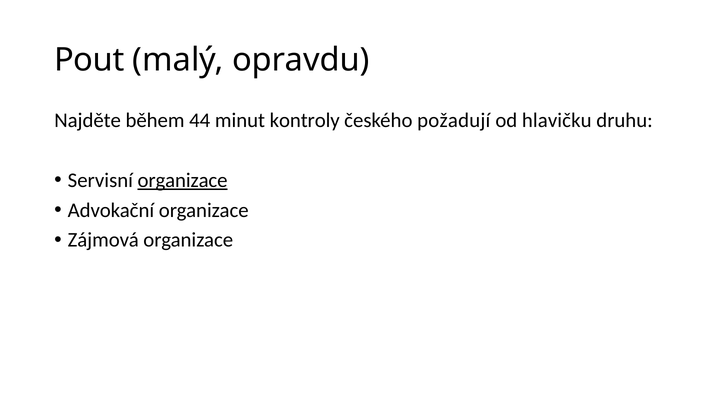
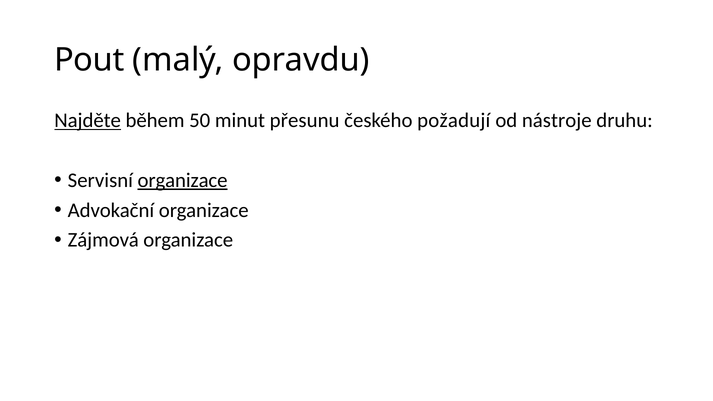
Najděte underline: none -> present (88, 121)
44: 44 -> 50 (200, 121)
kontroly: kontroly -> přesunu (305, 121)
hlavičku: hlavičku -> nástroje (557, 121)
